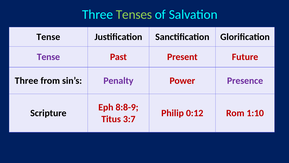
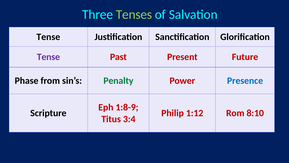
Three: Three -> Phase (27, 80)
Penalty colour: purple -> green (118, 80)
Presence colour: purple -> blue (245, 80)
8:8-9: 8:8-9 -> 1:8-9 (127, 107)
0:12: 0:12 -> 1:12 (195, 113)
1:10: 1:10 -> 8:10 (255, 113)
3:7: 3:7 -> 3:4 (129, 119)
